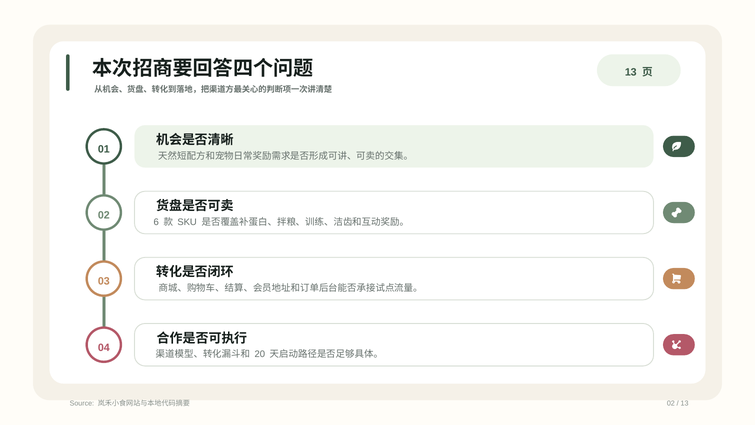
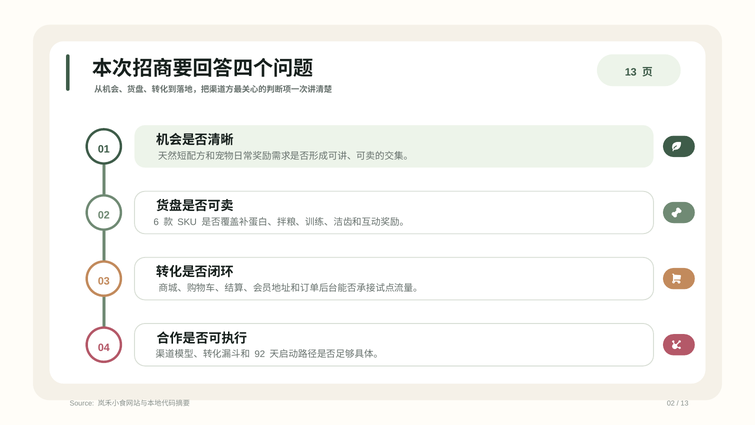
20: 20 -> 92 (260, 354)
